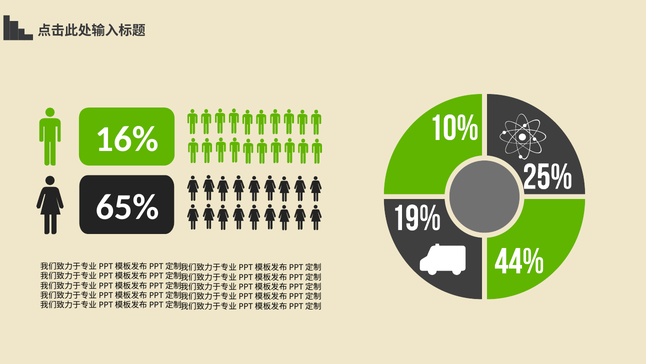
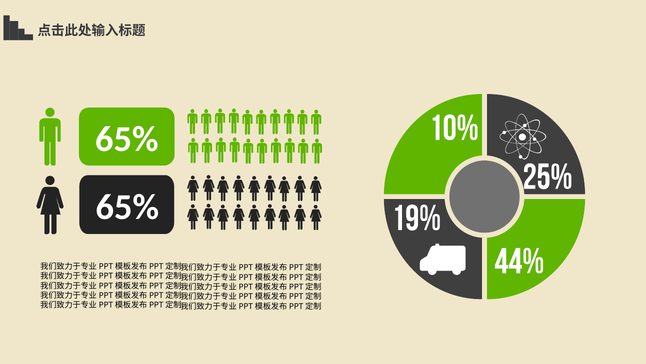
16%: 16% -> 65% (127, 139)
